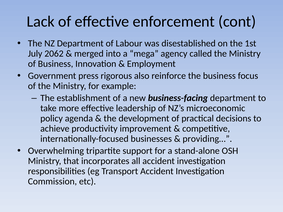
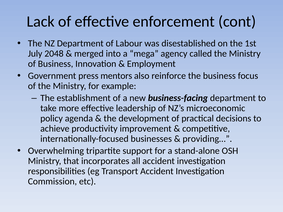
2062: 2062 -> 2048 (54, 54)
rigorous: rigorous -> mentors (116, 76)
